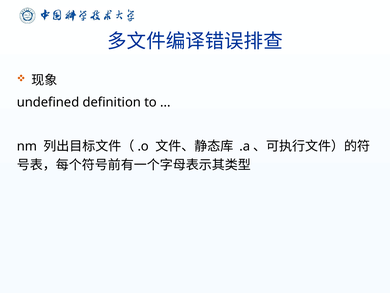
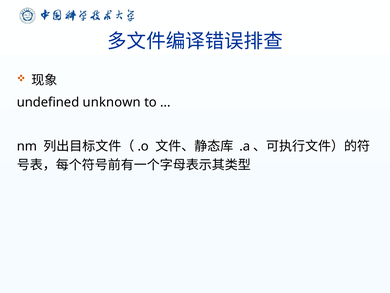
definition: definition -> unknown (112, 102)
